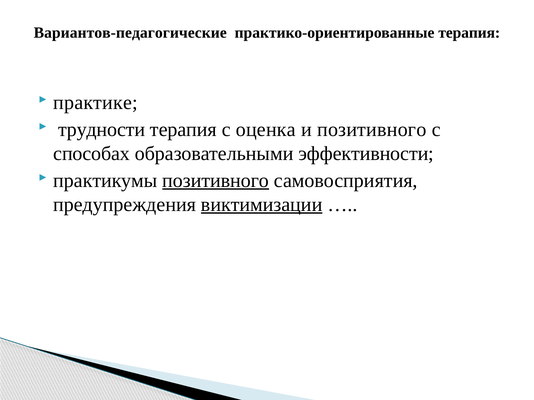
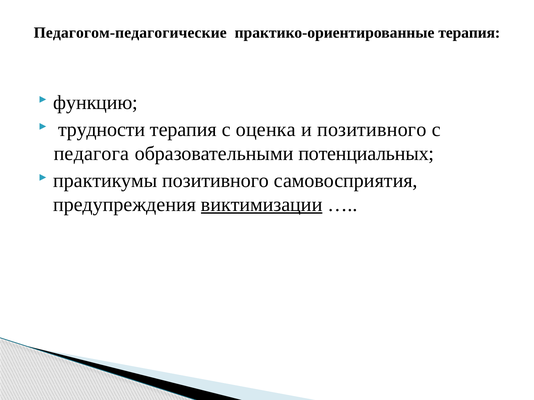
Вариантов-педагогические: Вариантов-педагогические -> Педагогом-педагогические (130, 33)
практике: практике -> функцию (96, 103)
способах: способах -> педагога (91, 154)
эффективности: эффективности -> потенциальных (366, 154)
позитивного underline: present -> none (216, 181)
